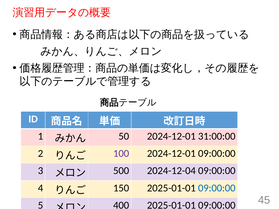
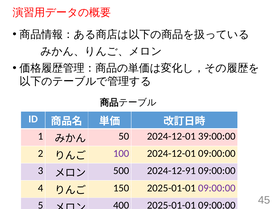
31:00:00: 31:00:00 -> 39:00:00 (217, 136)
2024-12-04: 2024-12-04 -> 2024-12-91 (171, 171)
09:00:00 colour: blue -> purple (217, 188)
